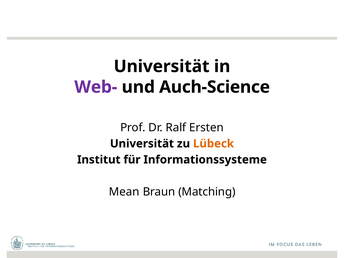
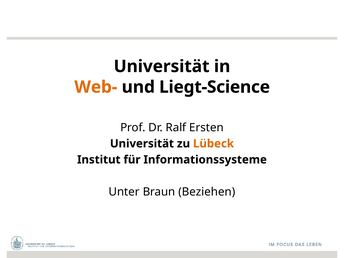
Web- colour: purple -> orange (96, 87)
Auch-Science: Auch-Science -> Liegt-Science (215, 87)
Mean: Mean -> Unter (124, 192)
Matching: Matching -> Beziehen (207, 192)
